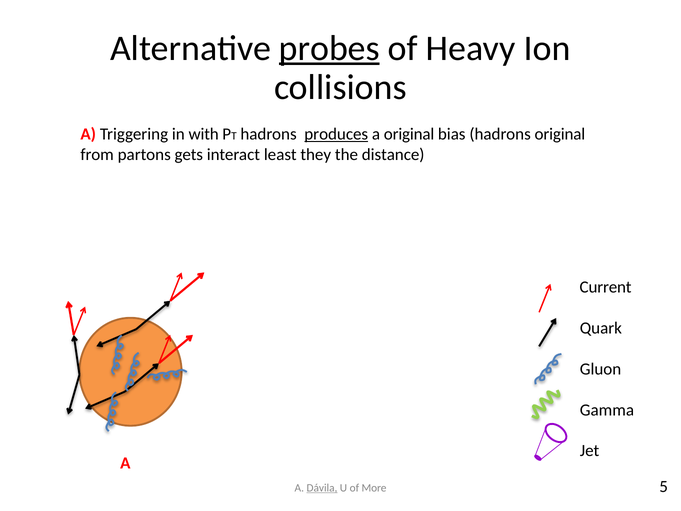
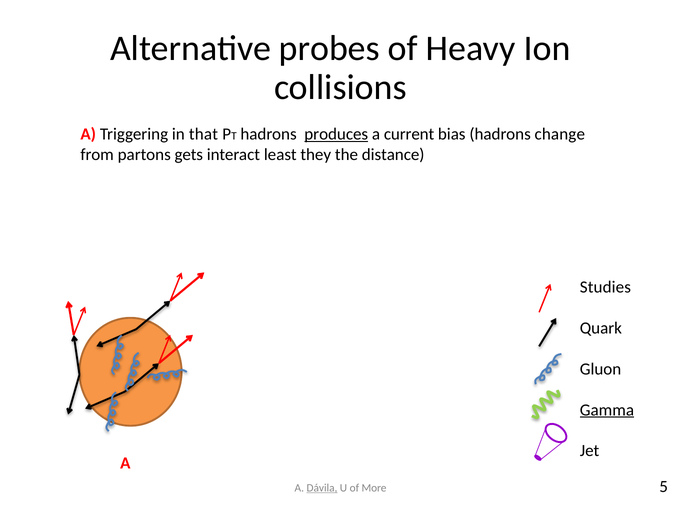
probes underline: present -> none (329, 48)
with: with -> that (203, 134)
a original: original -> current (409, 134)
hadrons original: original -> change (560, 134)
Current: Current -> Studies (605, 287)
Gamma underline: none -> present (607, 410)
